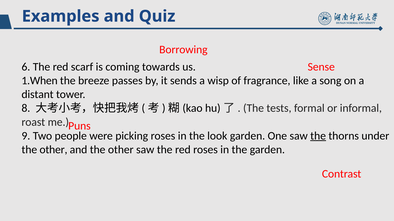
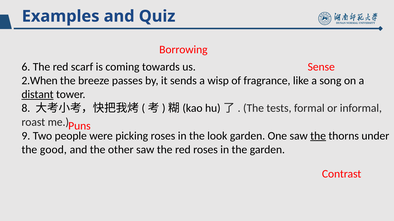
1.When: 1.When -> 2.When (40, 81)
distant underline: none -> present (38, 95)
other: other -> good (53, 150)
